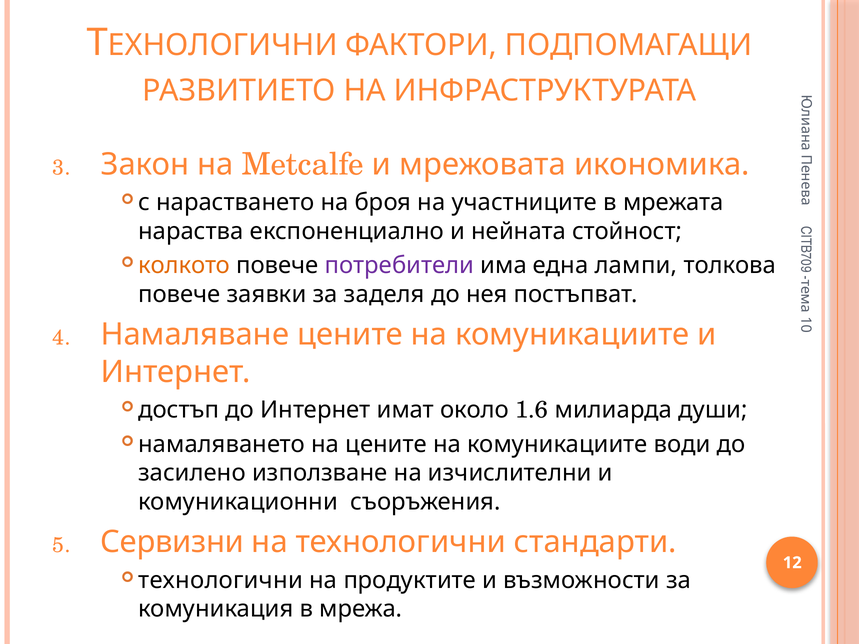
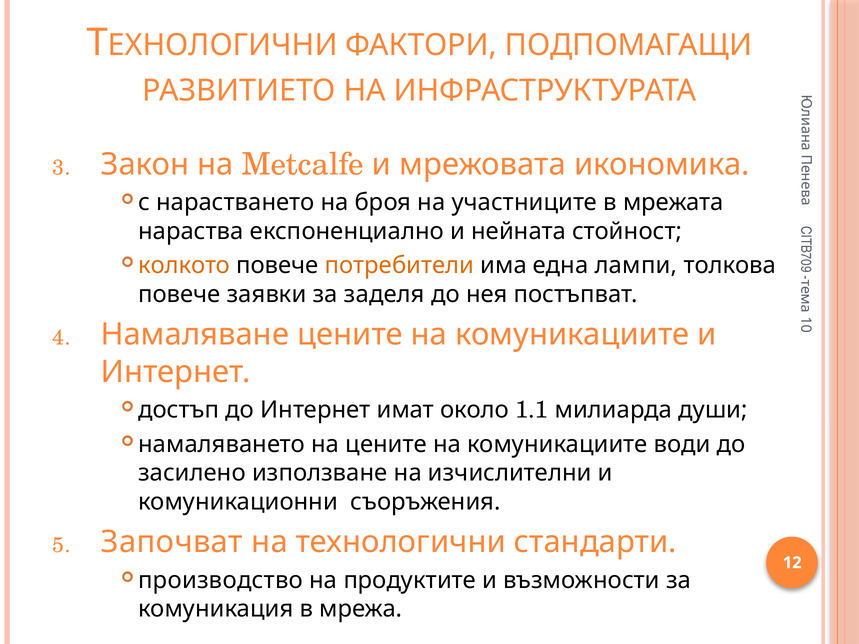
потребители colour: purple -> orange (399, 266)
1.6: 1.6 -> 1.1 (532, 410)
Сервизни: Сервизни -> Започват (172, 542)
технологични: технологични -> производство (221, 581)
